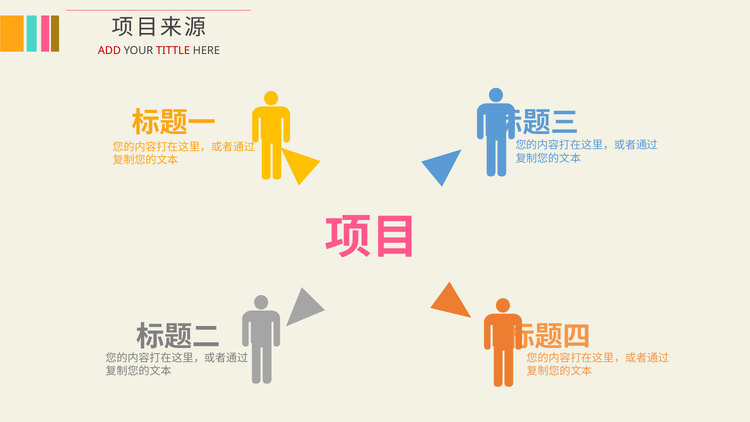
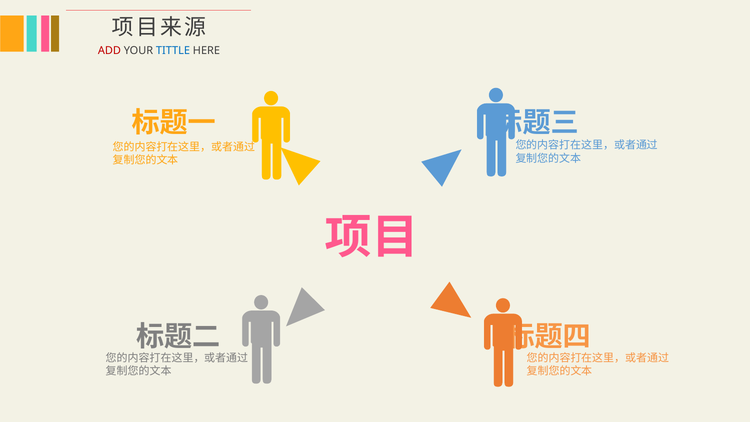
TITTLE colour: red -> blue (173, 51)
